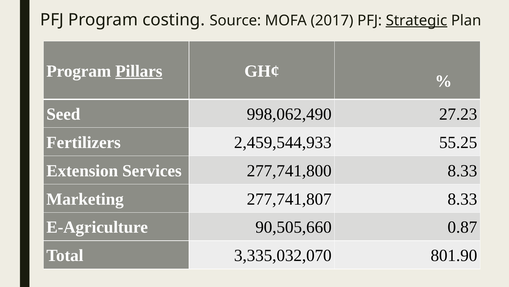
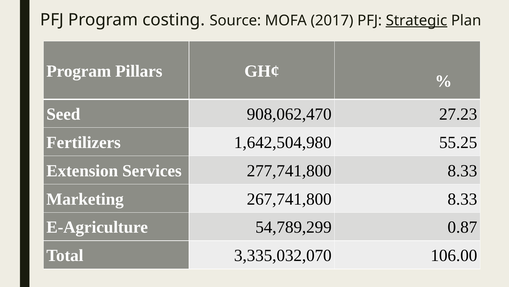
Pillars underline: present -> none (139, 71)
998,062,490: 998,062,490 -> 908,062,470 (289, 114)
2,459,544,933: 2,459,544,933 -> 1,642,504,980 (283, 142)
277,741,807: 277,741,807 -> 267,741,800 (289, 199)
90,505,660: 90,505,660 -> 54,789,299 (294, 227)
801.90: 801.90 -> 106.00 (454, 255)
